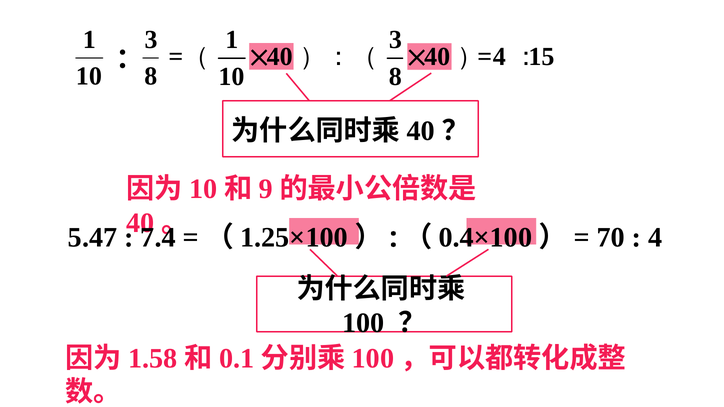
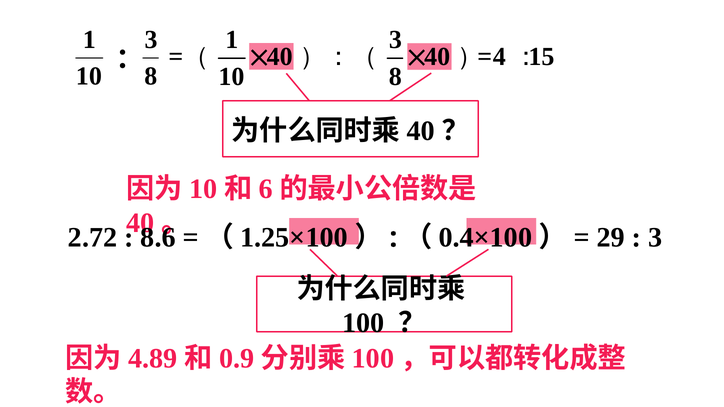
9: 9 -> 6 (266, 189)
5.47: 5.47 -> 2.72 (93, 238)
7.4: 7.4 -> 8.6 (158, 238)
70: 70 -> 29 (611, 238)
4: 4 -> 3 (655, 238)
1.58: 1.58 -> 4.89 (153, 359)
0.1: 0.1 -> 0.9 (237, 359)
